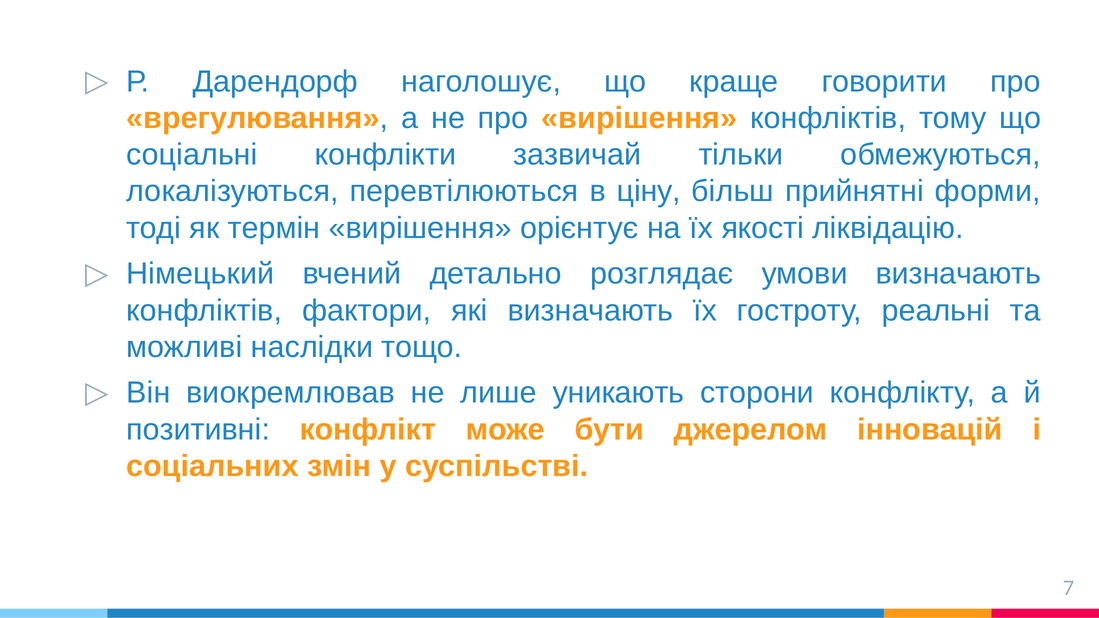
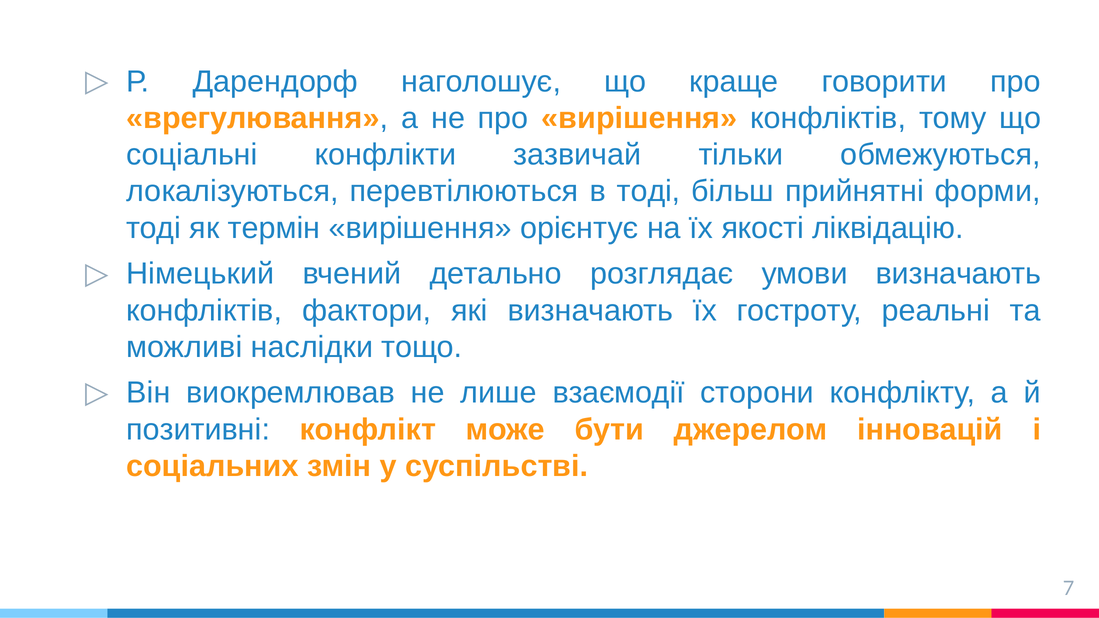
в ціну: ціну -> тоді (649, 191)
уникають: уникають -> взаємодії (619, 393)
